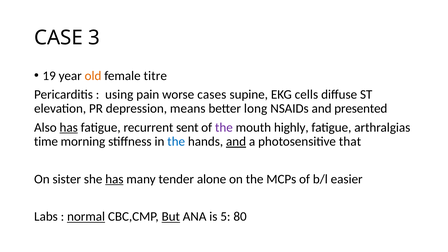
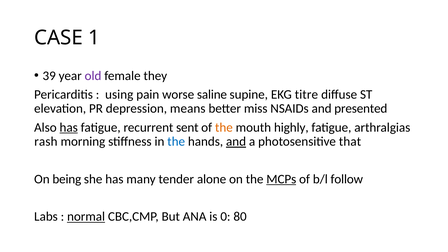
3: 3 -> 1 (94, 38)
19: 19 -> 39 (49, 76)
old colour: orange -> purple (93, 76)
titre: titre -> they (155, 76)
cases: cases -> saline (212, 95)
cells: cells -> titre (306, 95)
long: long -> miss (256, 109)
the colour: purple -> orange (224, 127)
time: time -> rash (46, 142)
sister: sister -> being (67, 179)
has underline: present -> none (114, 179)
MCPs underline: none -> present (281, 179)
easier: easier -> follow (347, 179)
But underline: present -> none (171, 217)
5: 5 -> 0 (225, 217)
